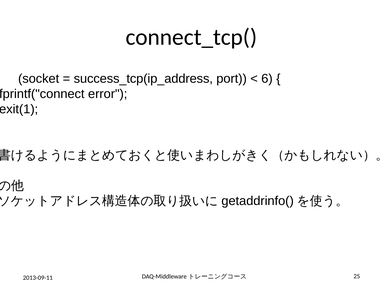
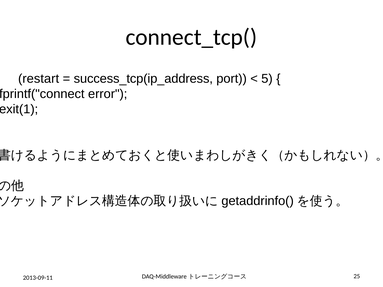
socket: socket -> restart (39, 79)
6: 6 -> 5 (267, 79)
